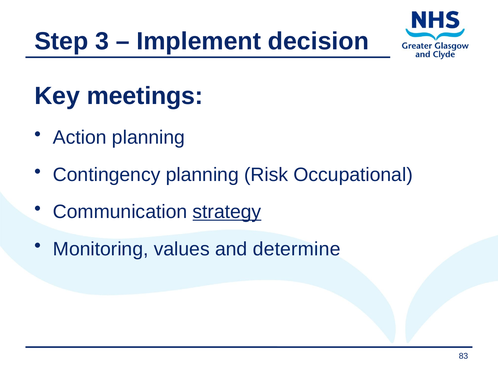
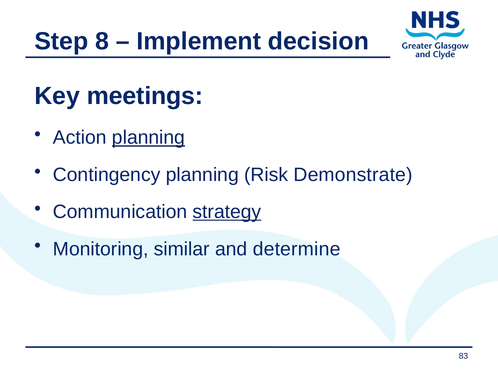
3: 3 -> 8 (102, 41)
planning underline: none -> present (149, 138)
Occupational: Occupational -> Demonstrate (353, 175)
values: values -> similar (182, 249)
